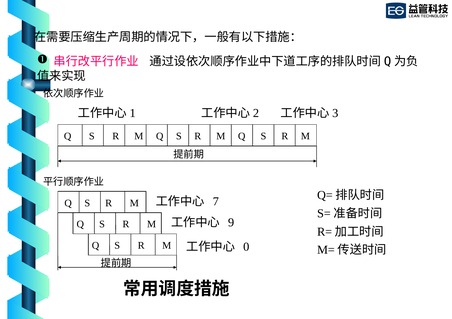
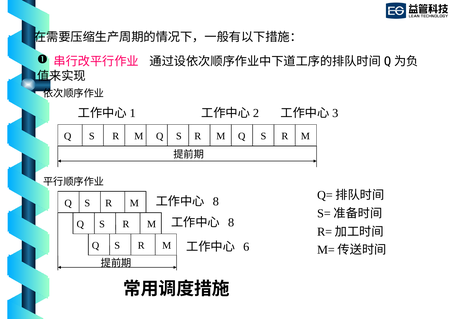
7: 7 -> 8 (216, 202)
9: 9 -> 8 (231, 223)
0: 0 -> 6 (246, 247)
